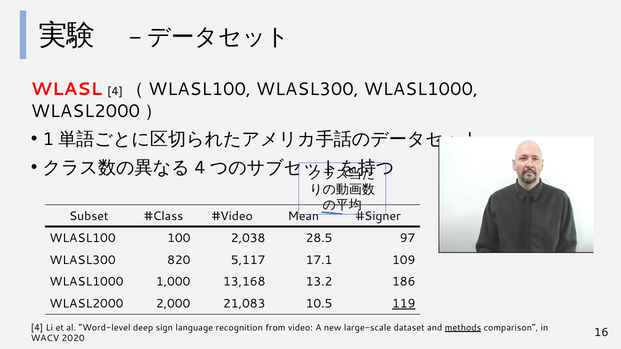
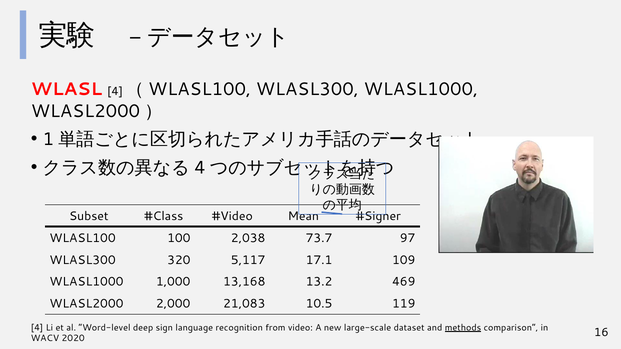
28.5: 28.5 -> 73.7 (319, 238)
820: 820 -> 320 (179, 260)
186: 186 -> 469 (404, 282)
119 underline: present -> none (404, 304)
